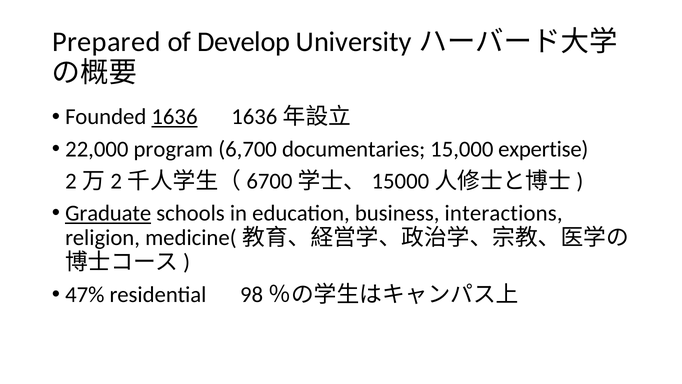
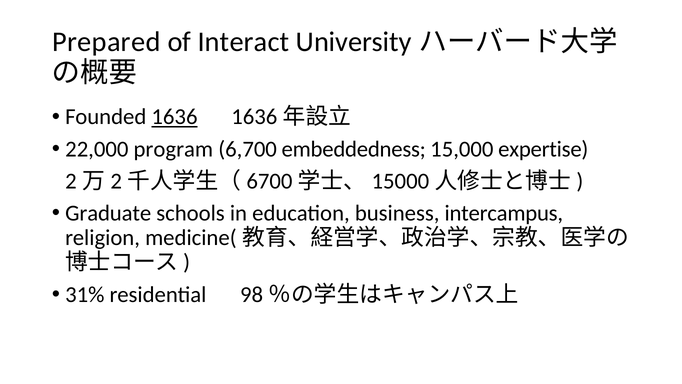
Develop: Develop -> Interact (243, 42)
documentaries: documentaries -> embeddedness (354, 149)
Graduate underline: present -> none (108, 213)
interactions: interactions -> intercampus (504, 213)
47%: 47% -> 31% (85, 294)
